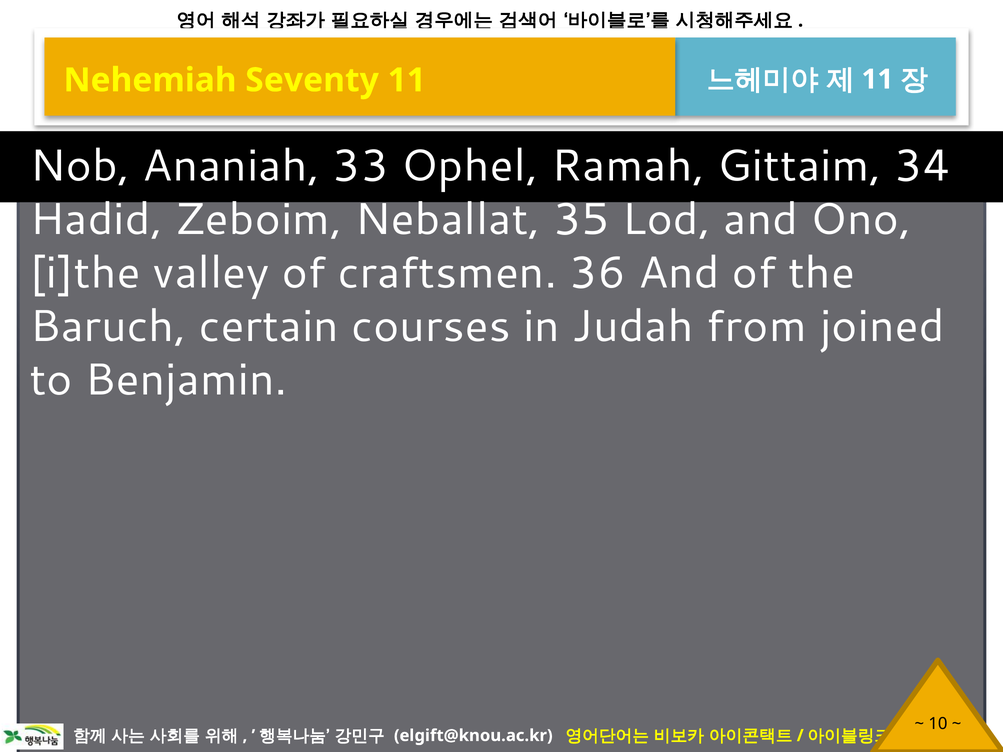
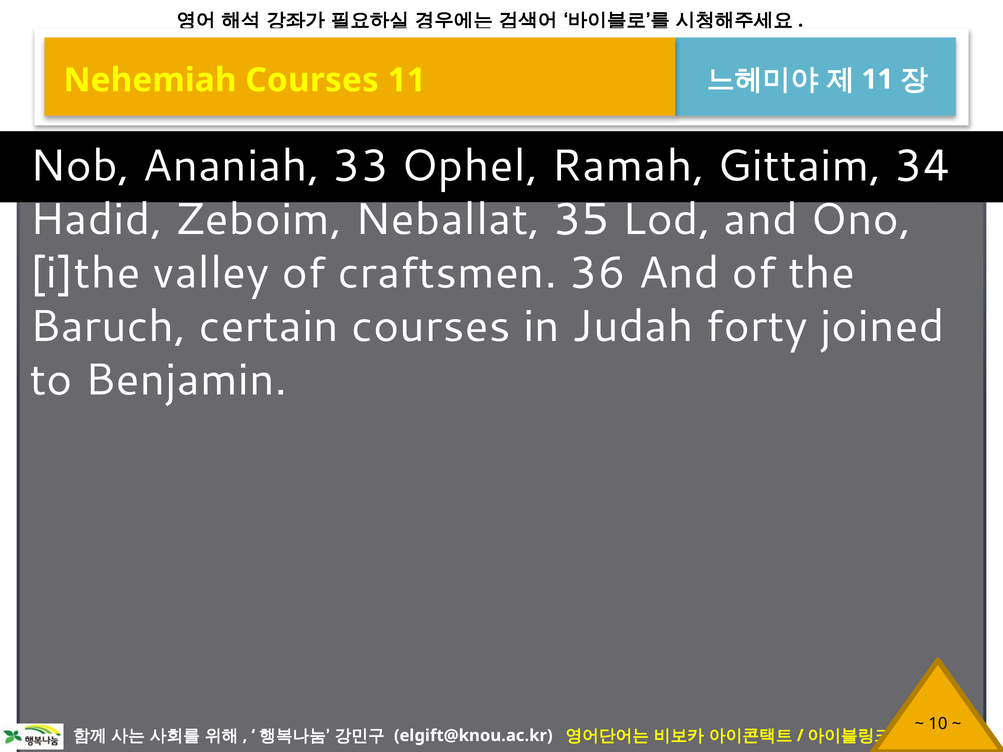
Nehemiah Seventy: Seventy -> Courses (312, 80)
from: from -> forty (757, 327)
